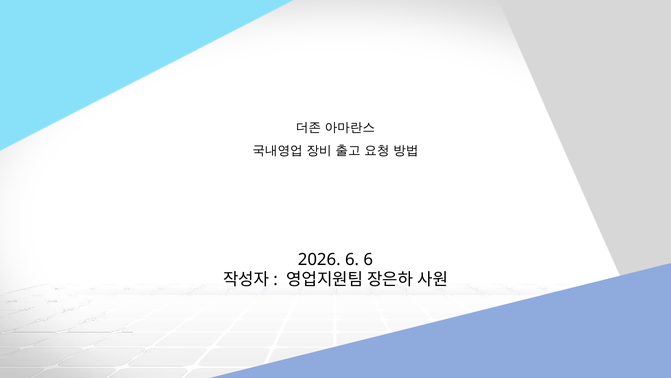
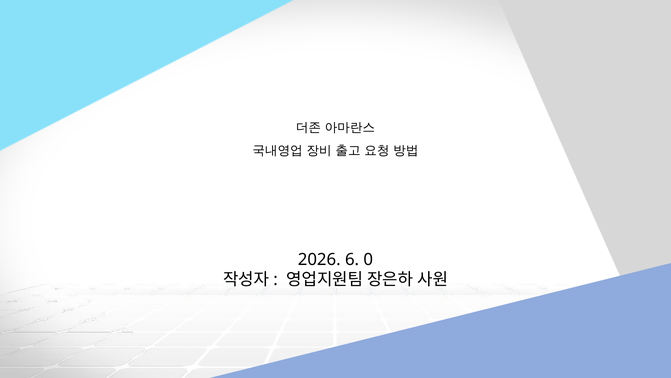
6 6: 6 -> 0 (368, 259)
